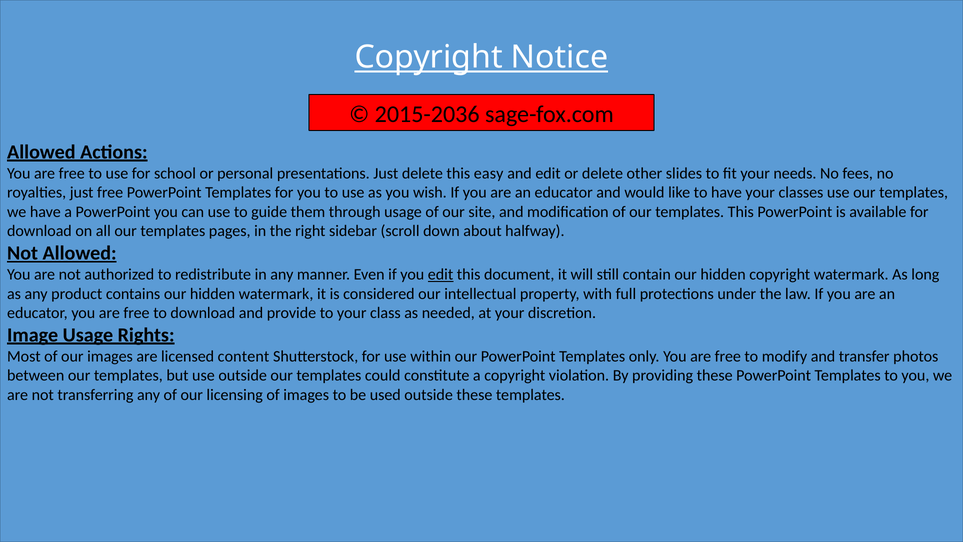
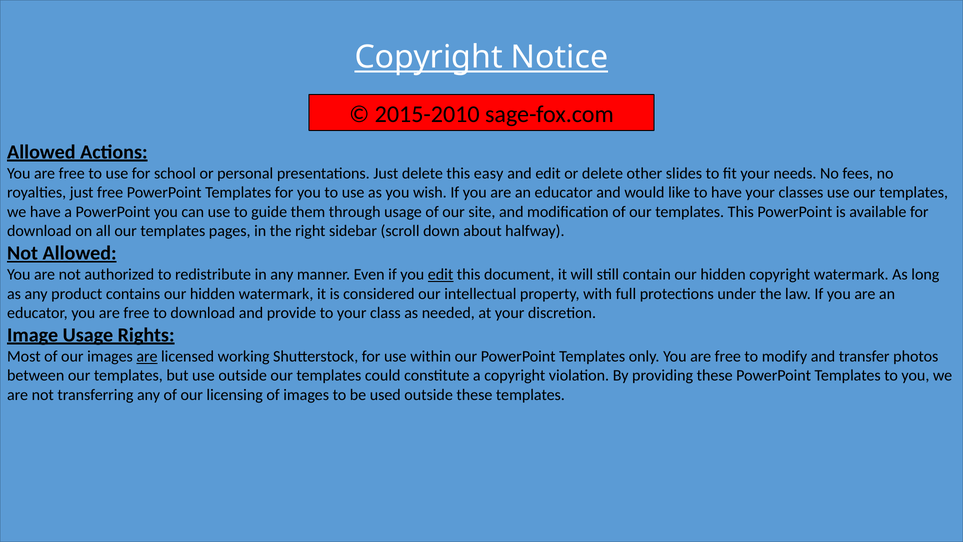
2015-2036: 2015-2036 -> 2015-2010 (427, 114)
are underline: none -> present (147, 356)
content: content -> working (244, 356)
